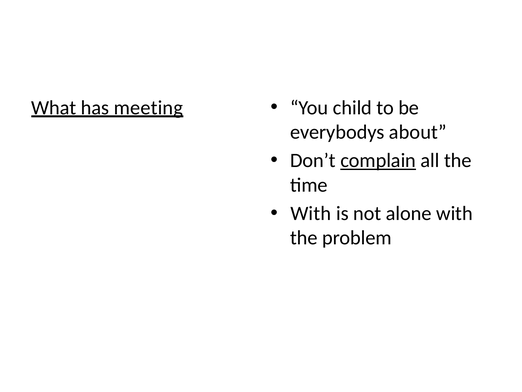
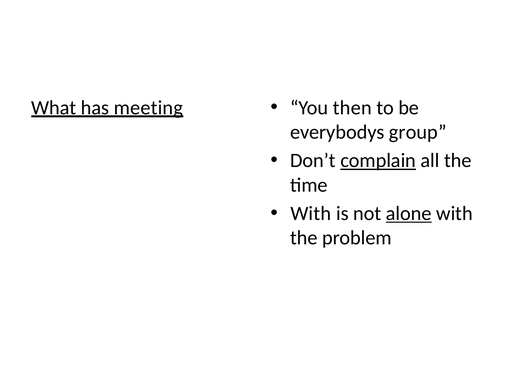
child: child -> then (352, 108)
about: about -> group (418, 132)
alone underline: none -> present (409, 213)
